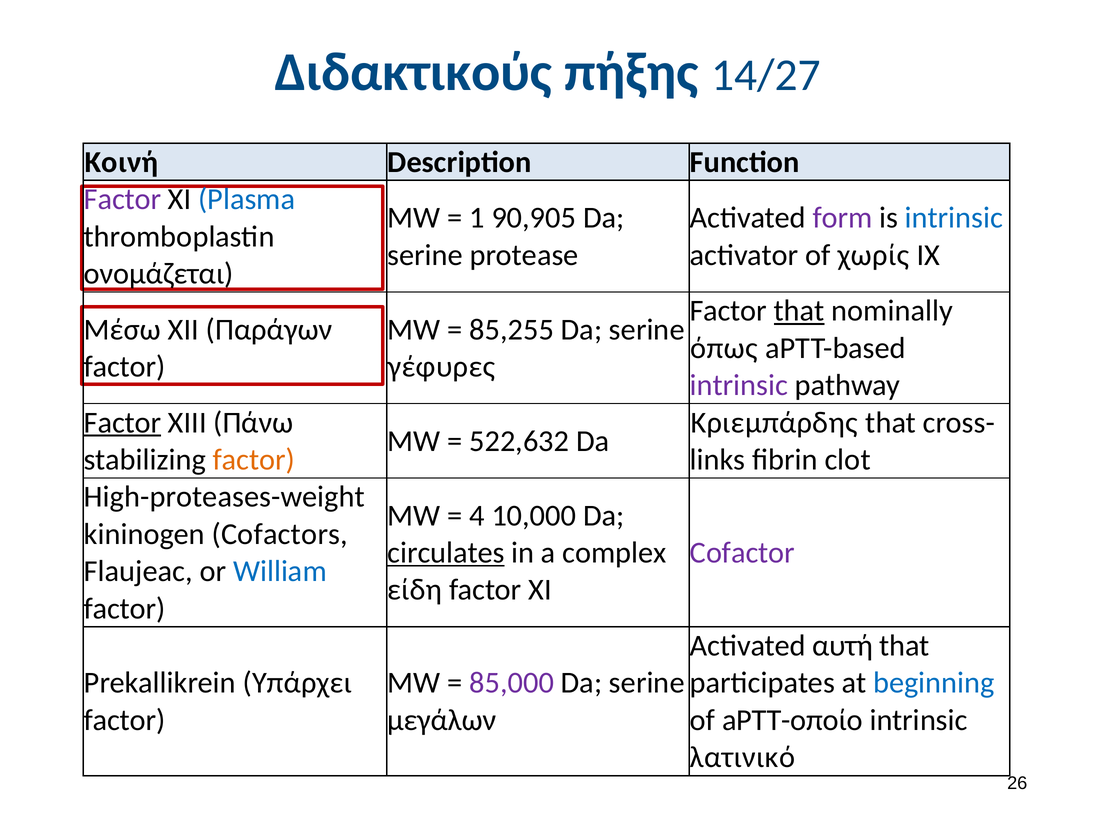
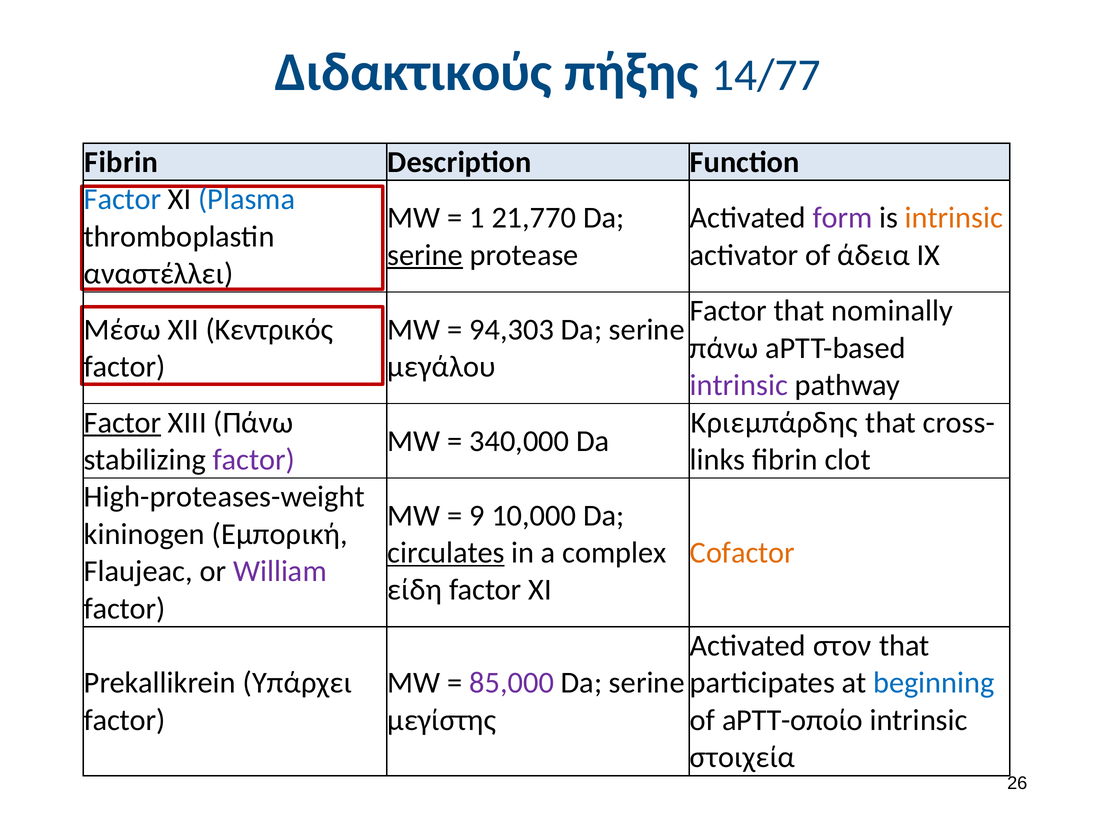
14/27: 14/27 -> 14/77 (766, 75)
Κοινή: Κοινή -> Fibrin (121, 162)
Factor colour: purple -> blue (123, 199)
90,905: 90,905 -> 21,770 (534, 218)
intrinsic colour: blue -> orange (954, 218)
serine underline: none -> present (425, 255)
χωρίς: χωρίς -> άδεια (874, 255)
ονομάζεται: ονομάζεται -> αναστέλλει (159, 274)
that underline: present -> none (799, 311)
Παράγων: Παράγων -> Κεντρικός (269, 329)
85,255: 85,255 -> 94,303 (512, 329)
όπως: όπως -> πάνω (724, 348)
γέφυρες: γέφυρες -> μεγάλου (442, 367)
522,632: 522,632 -> 340,000 (519, 441)
factor colour: orange -> purple (254, 460)
4: 4 -> 9 (477, 515)
Cofactors: Cofactors -> Εμπορική (280, 534)
Cofactor colour: purple -> orange (742, 553)
William colour: blue -> purple (280, 571)
αυτή: αυτή -> στον (842, 646)
μεγάλων: μεγάλων -> μεγίστης (442, 720)
λατινικό: λατινικό -> στοιχεία (743, 757)
